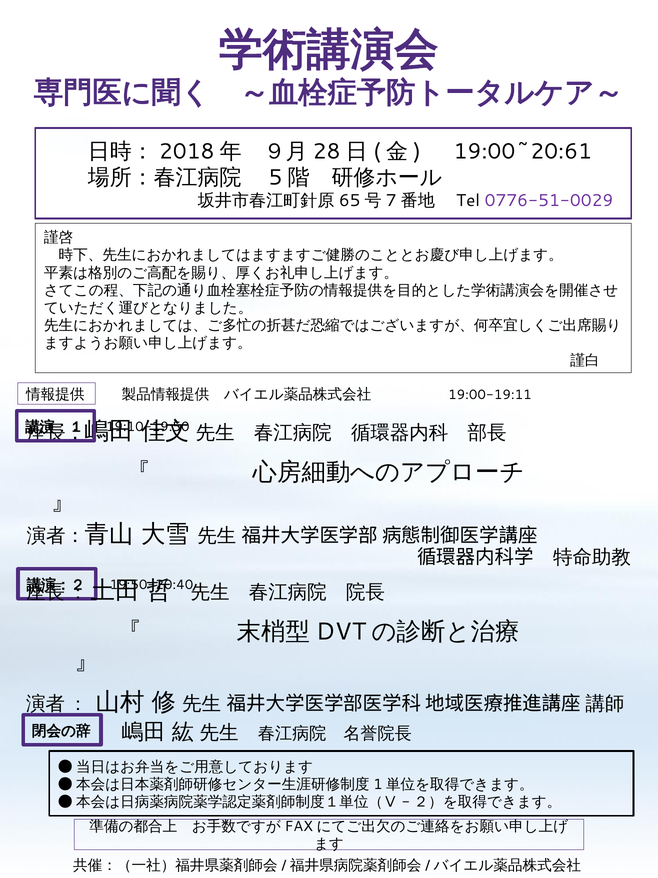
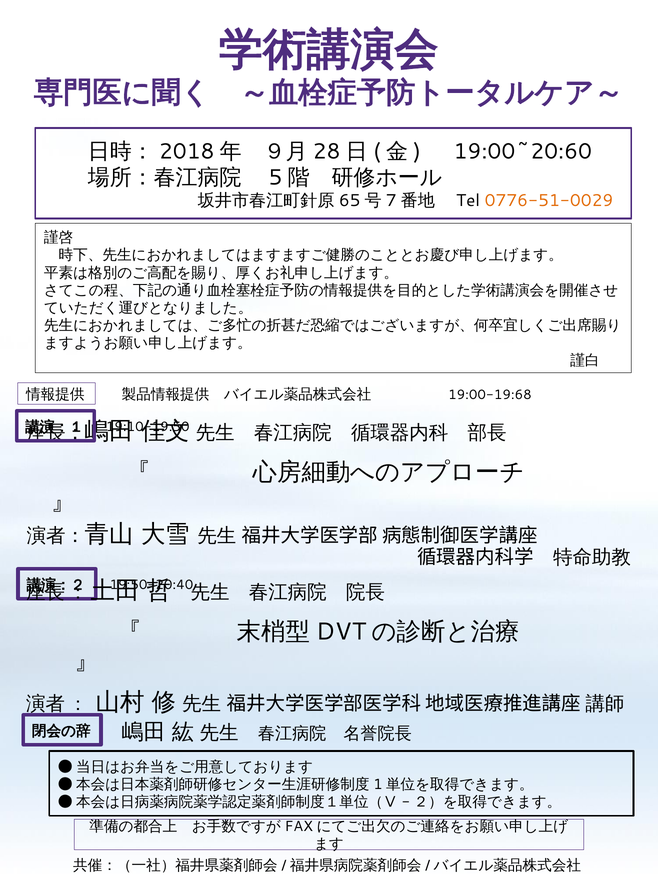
19:00~20:61: 19:00~20:61 -> 19:00~20:60 (523, 151)
0776-51-0029 colour: purple -> orange (549, 201)
19:00-19:11: 19:00-19:11 -> 19:00-19:68 (490, 395)
